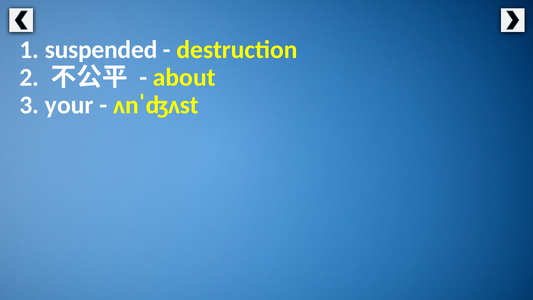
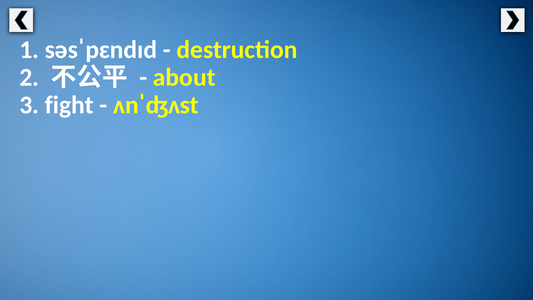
suspended: suspended -> səsˈpɛndɪd (101, 50)
your: your -> fight (69, 105)
